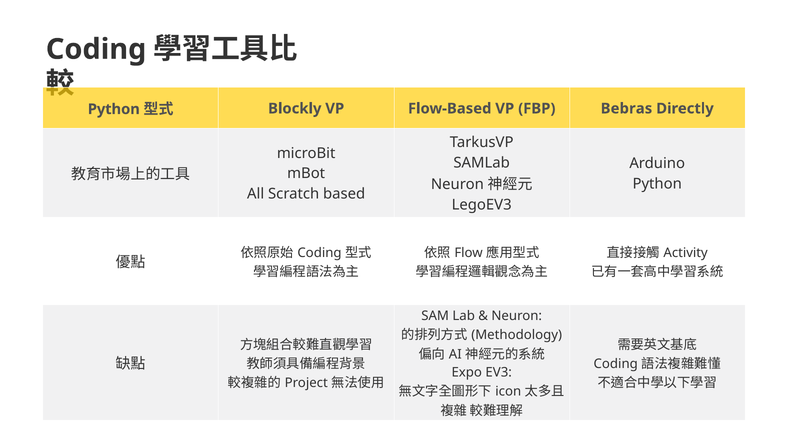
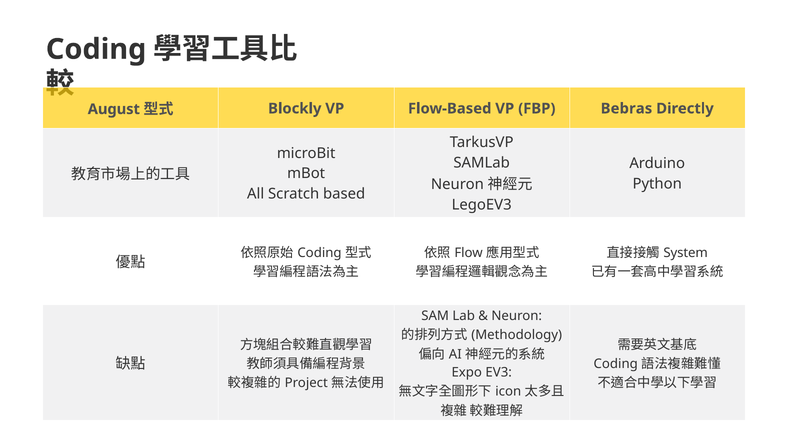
Python: Python -> August (114, 109)
Activity: Activity -> System (686, 253)
